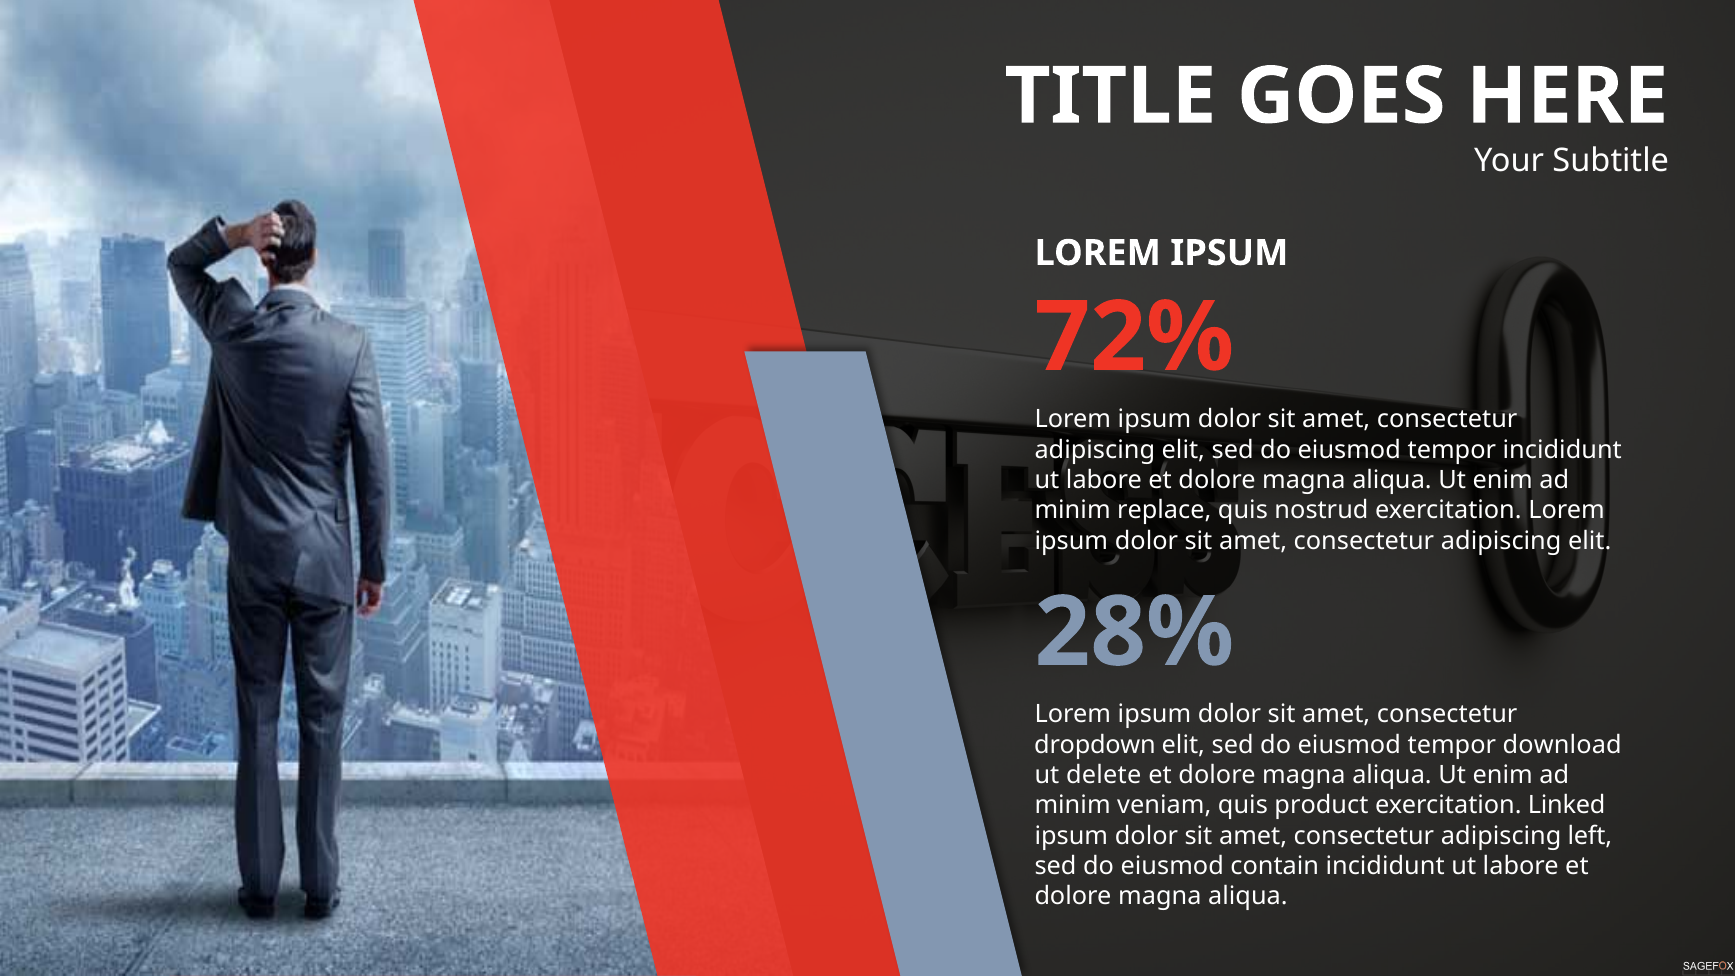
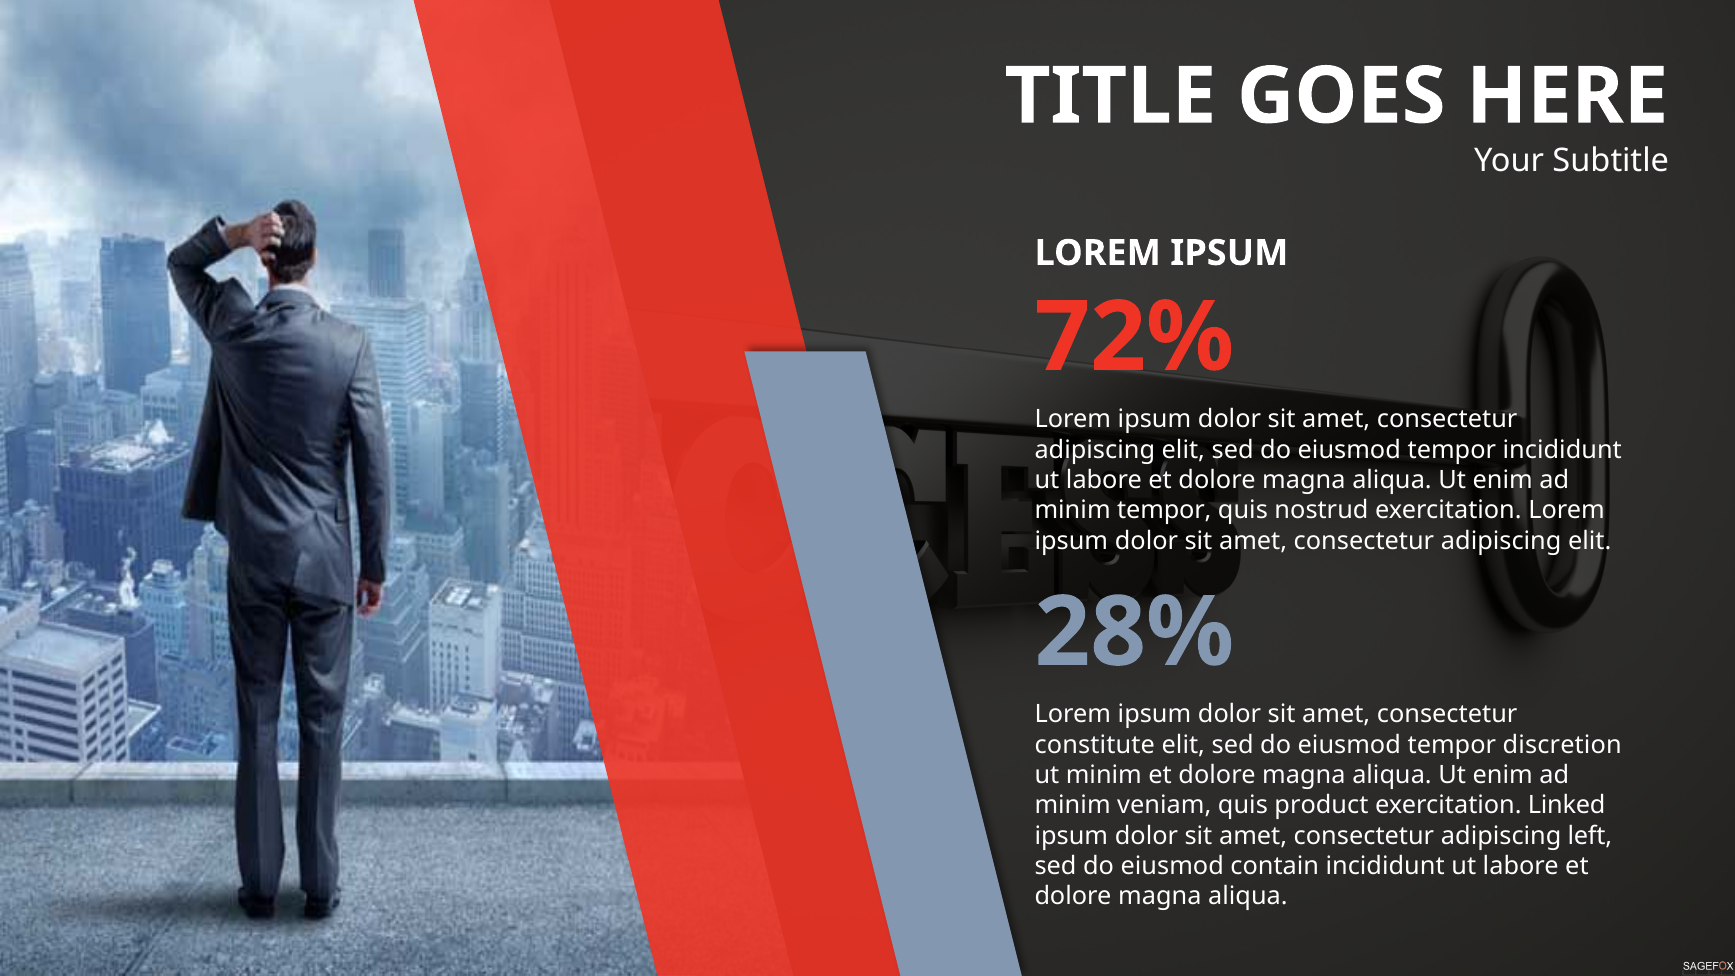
minim replace: replace -> tempor (1164, 510)
dropdown: dropdown -> constitute (1095, 745)
download: download -> discretion (1562, 745)
ut delete: delete -> minim (1104, 775)
